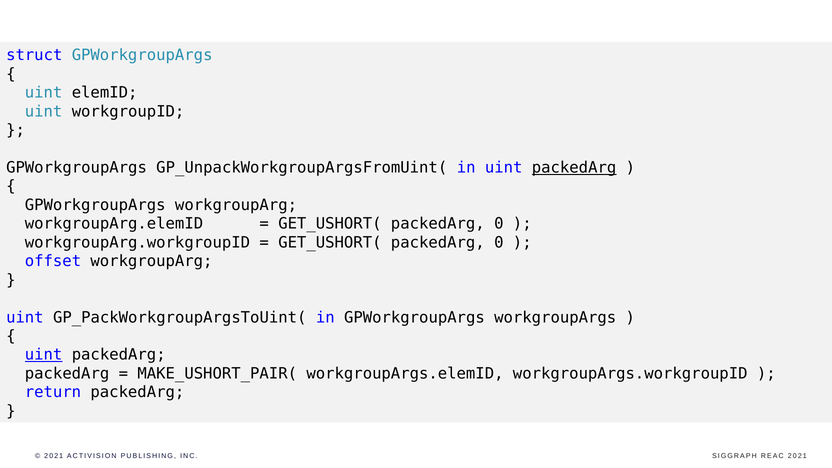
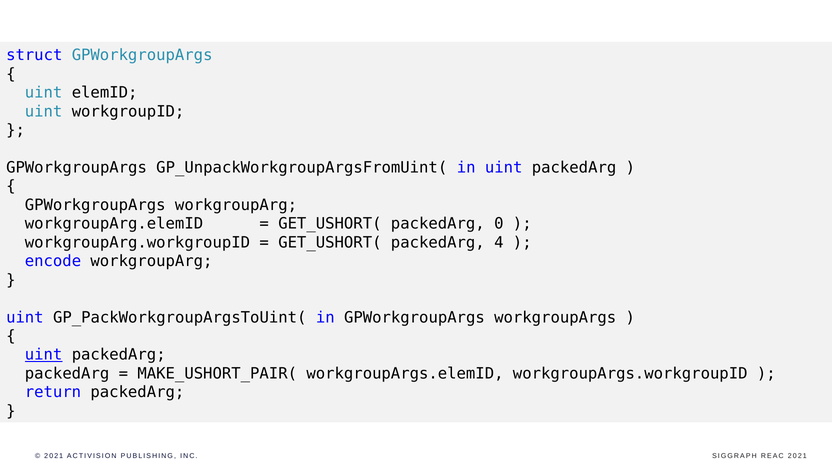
packedArg underline: present -> none (574, 168)
0: 0 -> 4 (499, 243)
offset: offset -> encode (53, 261)
